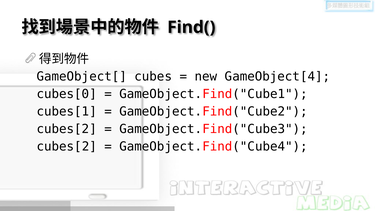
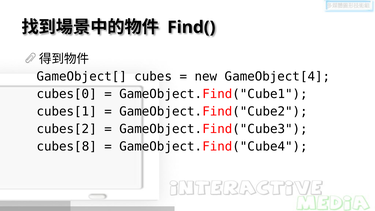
cubes[2: cubes[2 -> cubes[8 (67, 147)
